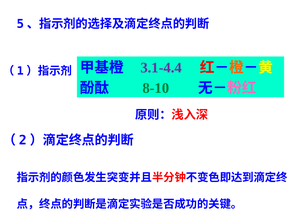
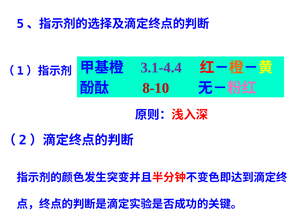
8-10 colour: green -> red (156, 88)
